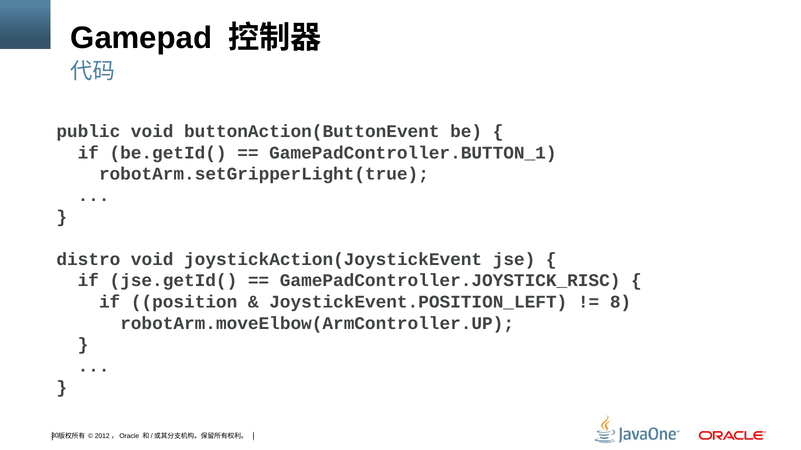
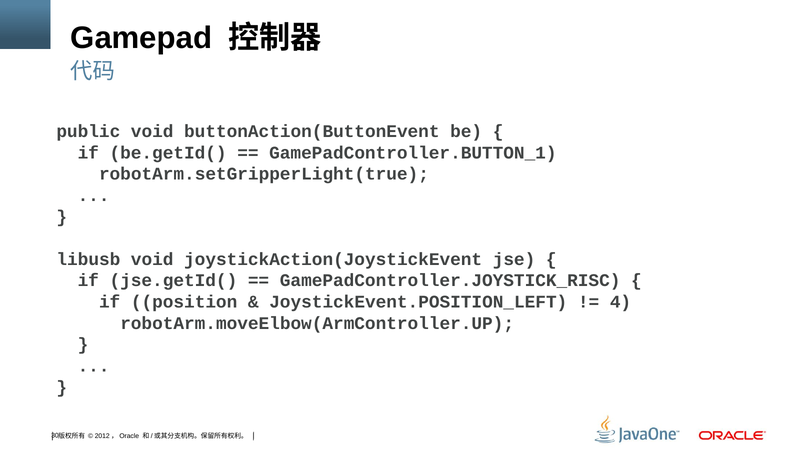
distro: distro -> libusb (88, 260)
8: 8 -> 4 (621, 302)
